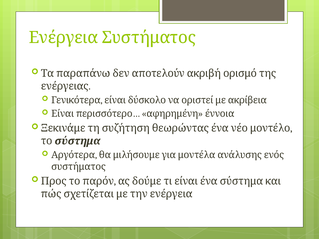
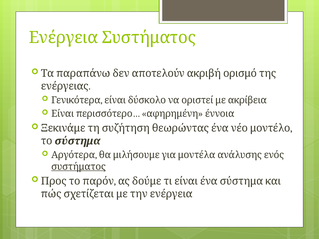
συστήματος underline: none -> present (79, 167)
